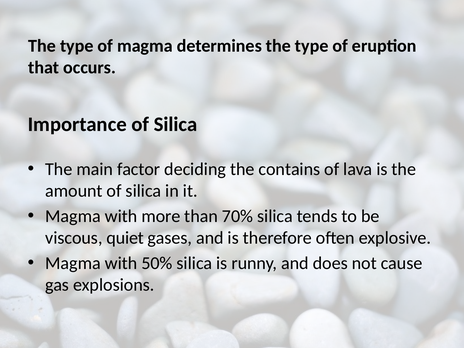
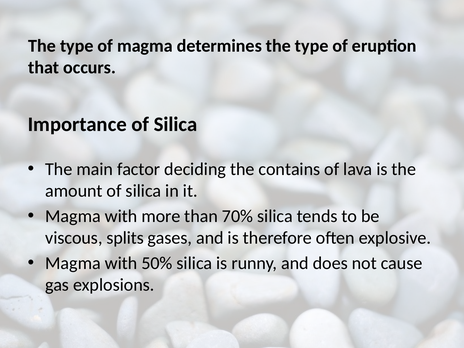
quiet: quiet -> splits (125, 238)
